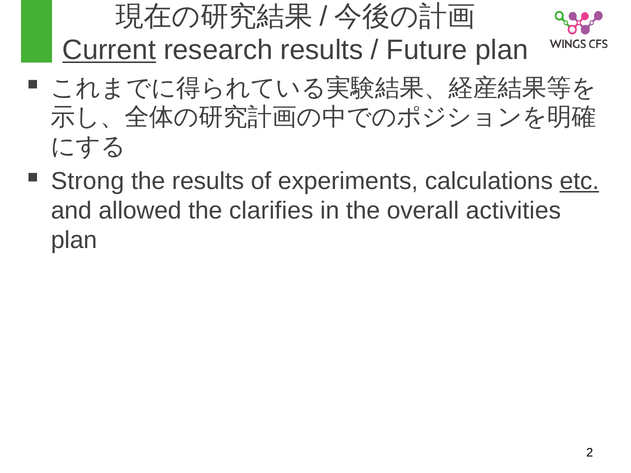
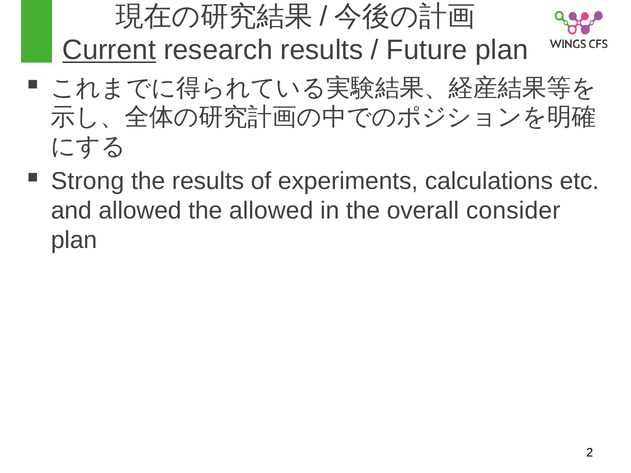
etc underline: present -> none (579, 181)
the clarifies: clarifies -> allowed (271, 211)
activities: activities -> consider (513, 211)
